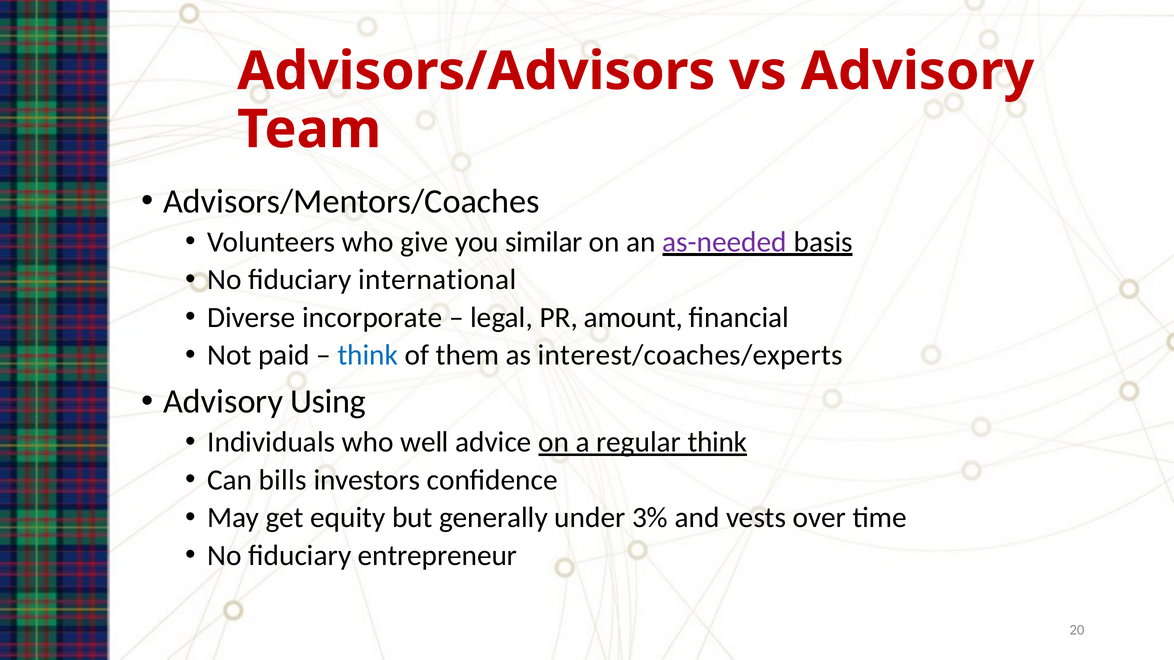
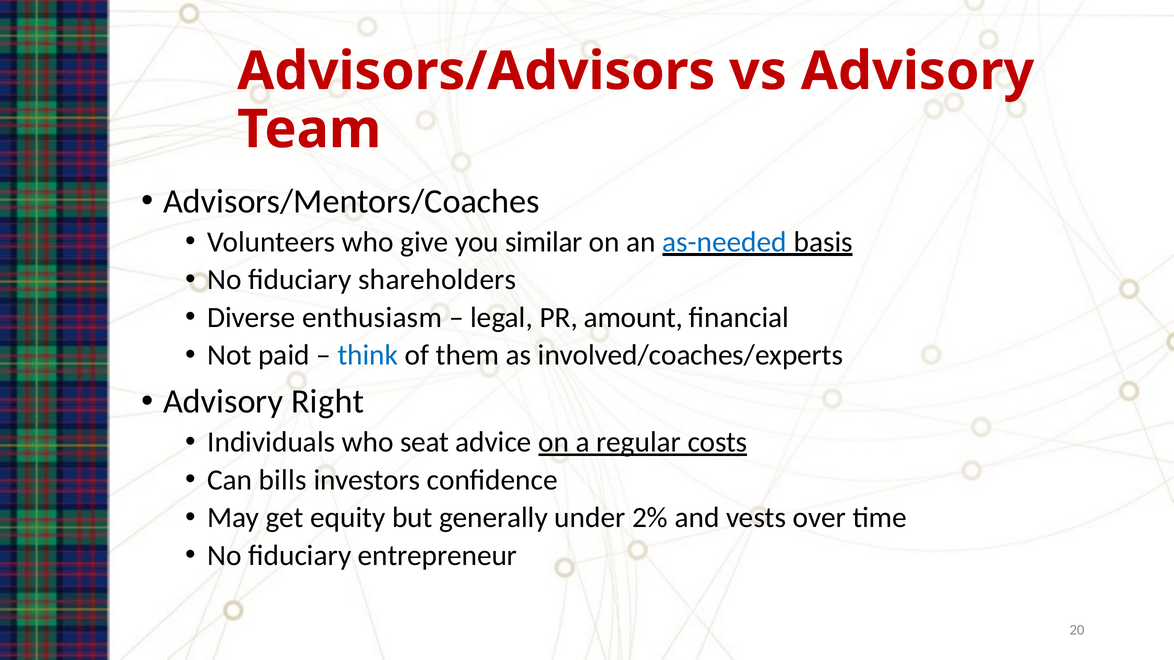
as-needed colour: purple -> blue (725, 242)
international: international -> shareholders (437, 280)
incorporate: incorporate -> enthusiasm (372, 318)
interest/coaches/experts: interest/coaches/experts -> involved/coaches/experts (690, 355)
Using: Using -> Right (328, 402)
well: well -> seat (425, 442)
regular think: think -> costs (717, 442)
3%: 3% -> 2% (650, 518)
